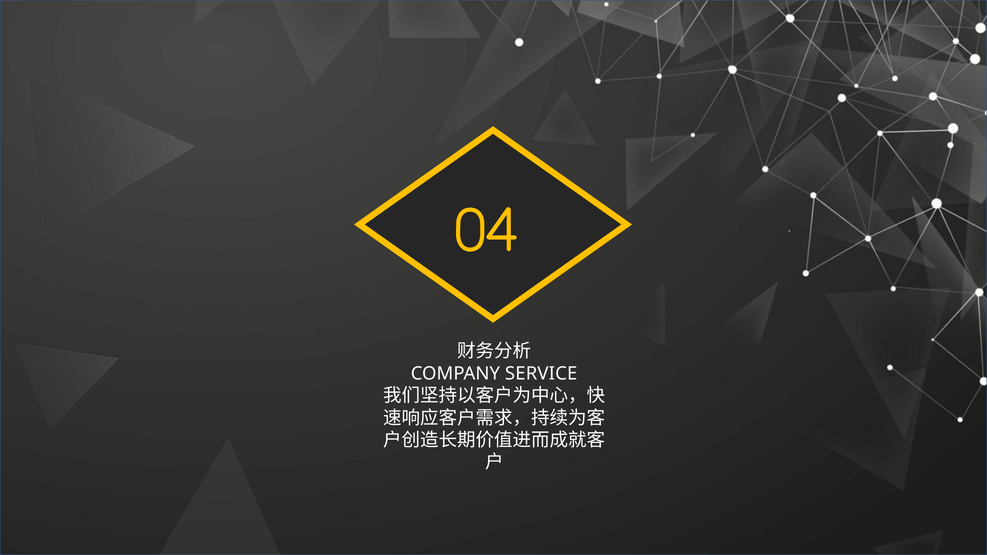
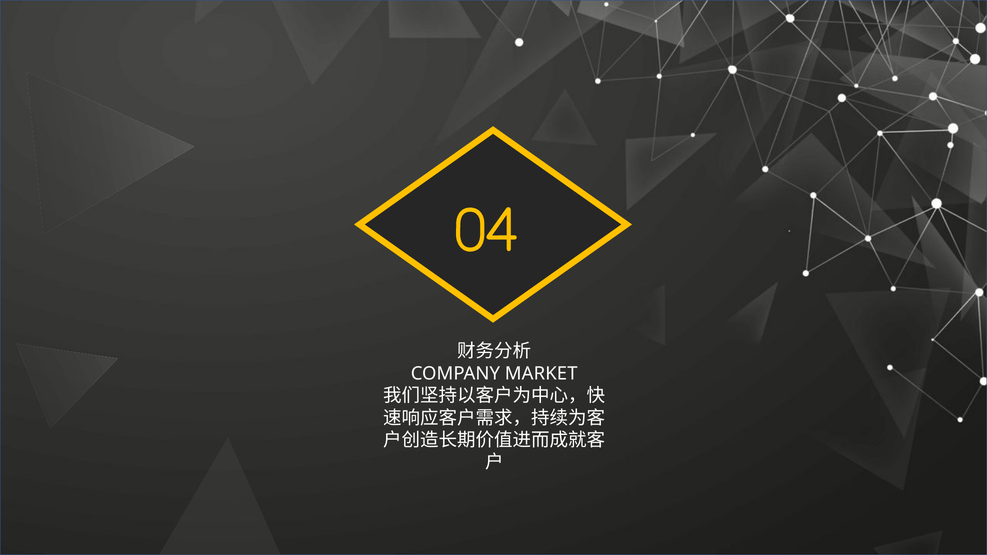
SERVICE: SERVICE -> MARKET (541, 374)
